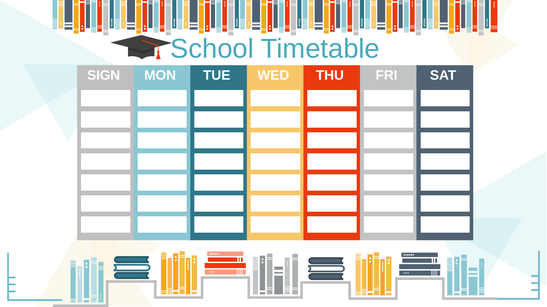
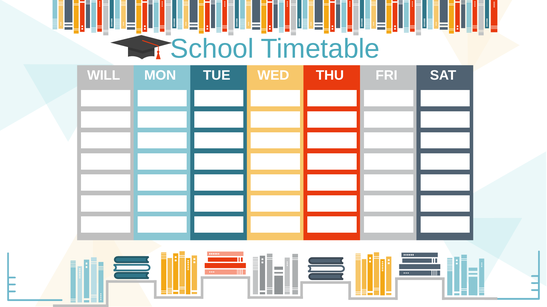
SIGN: SIGN -> WILL (104, 76)
